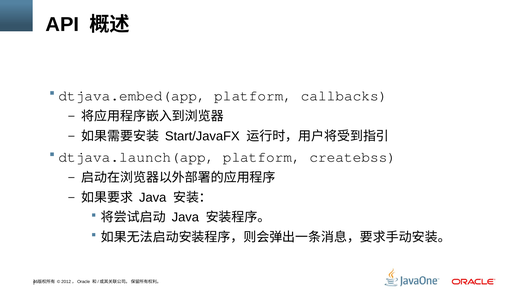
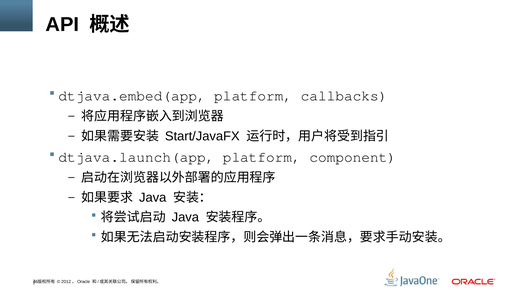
createbss: createbss -> component (353, 157)
